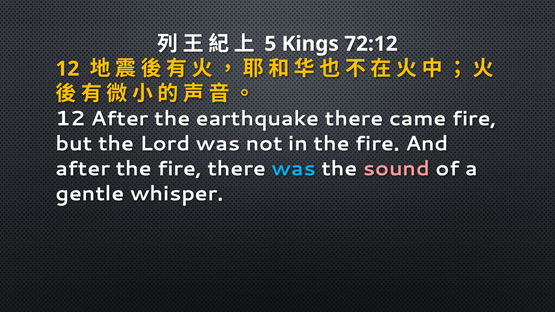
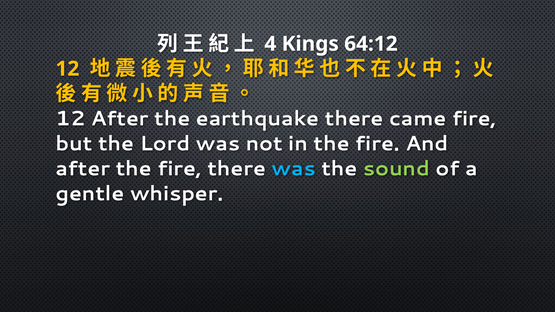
5: 5 -> 4 (270, 44)
72:12: 72:12 -> 64:12 (371, 44)
sound colour: pink -> light green (396, 169)
